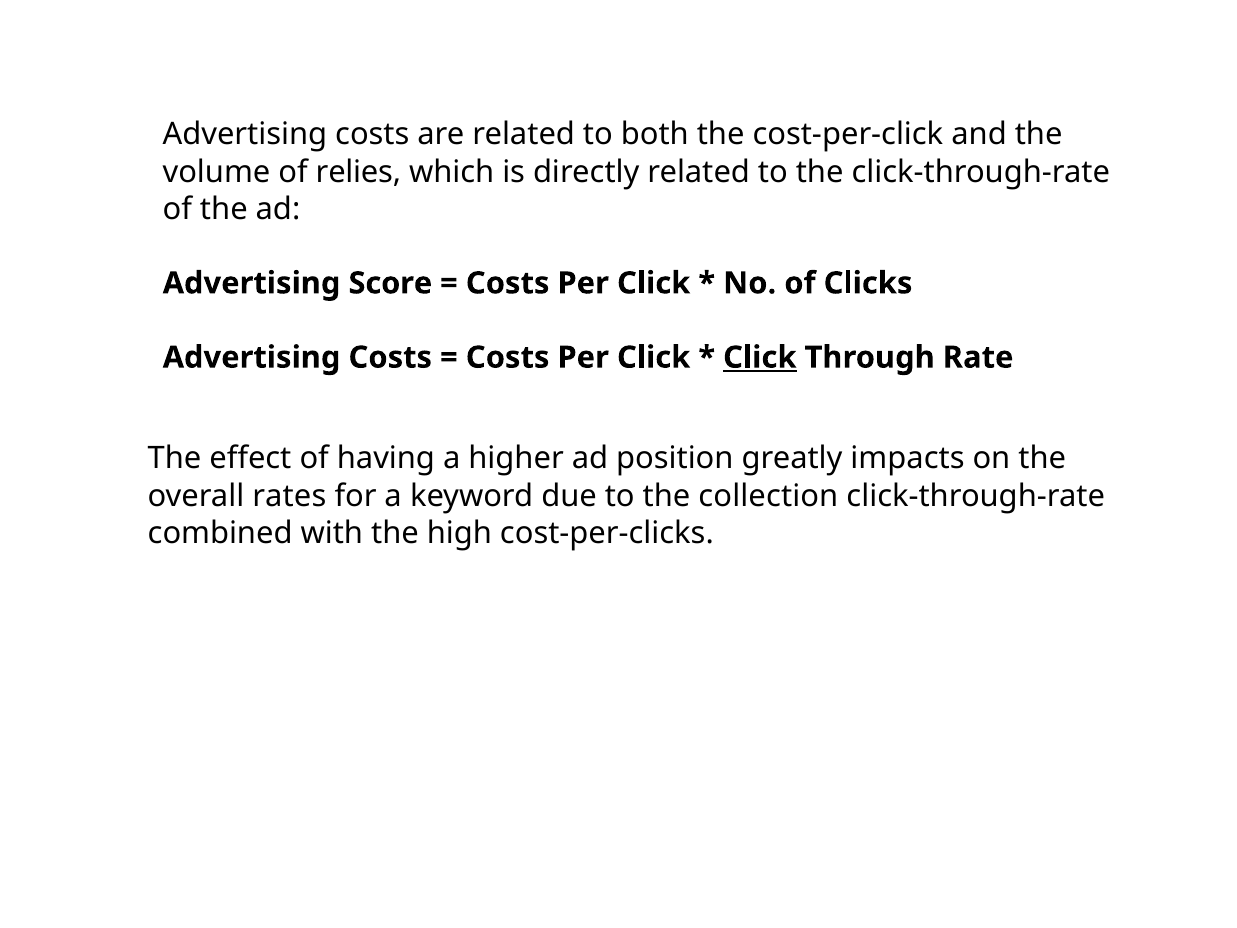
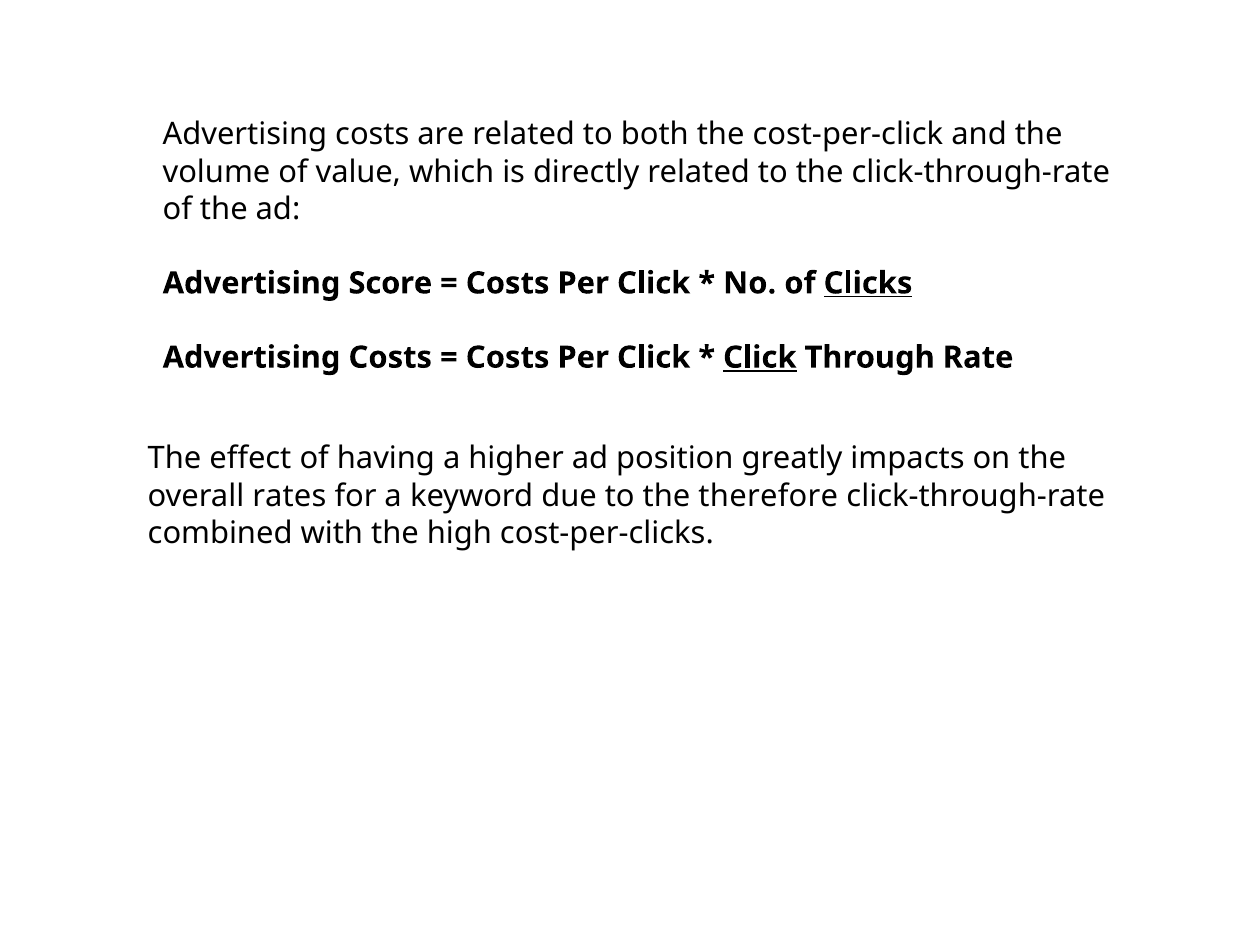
relies: relies -> value (358, 172)
Clicks underline: none -> present (868, 283)
collection: collection -> therefore (768, 496)
